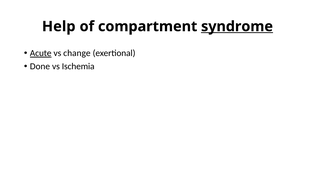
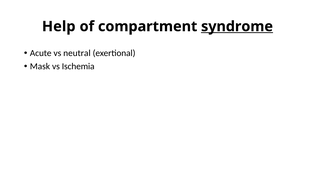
Acute underline: present -> none (41, 53)
change: change -> neutral (77, 53)
Done: Done -> Mask (40, 66)
